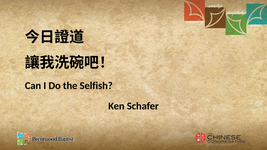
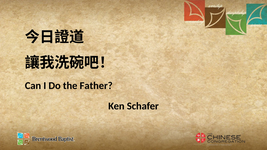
Selfish: Selfish -> Father (96, 86)
